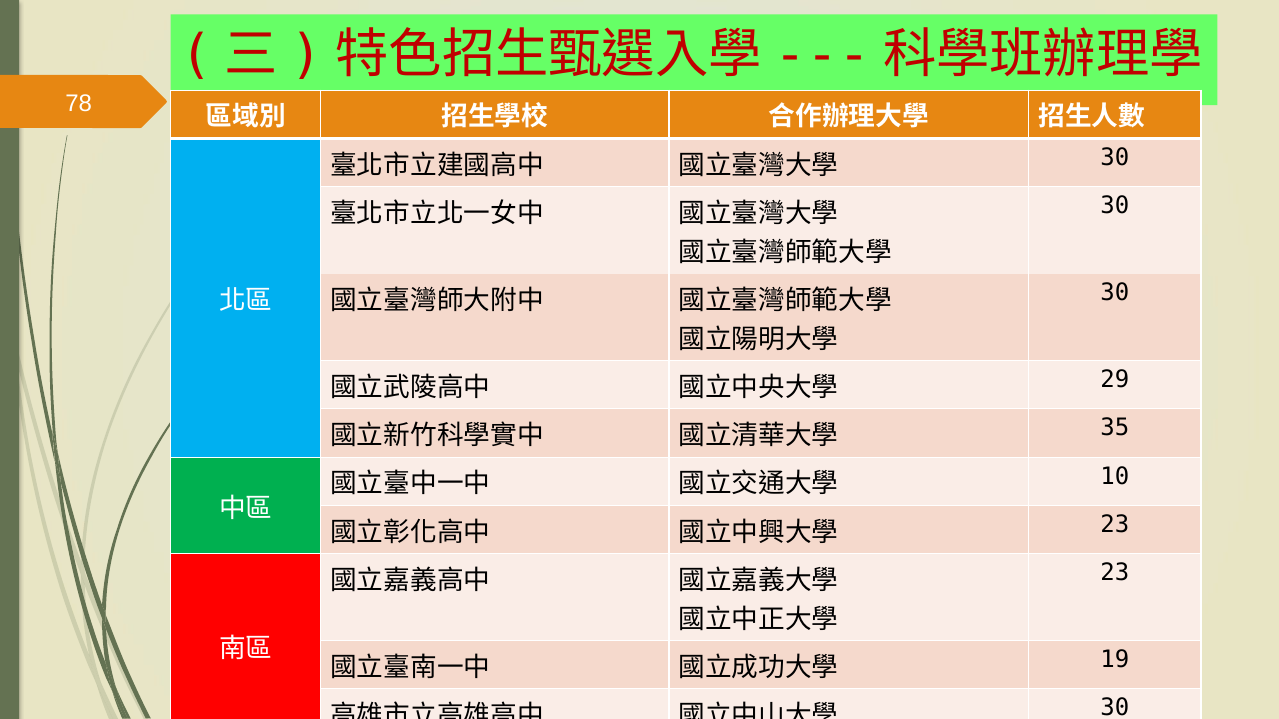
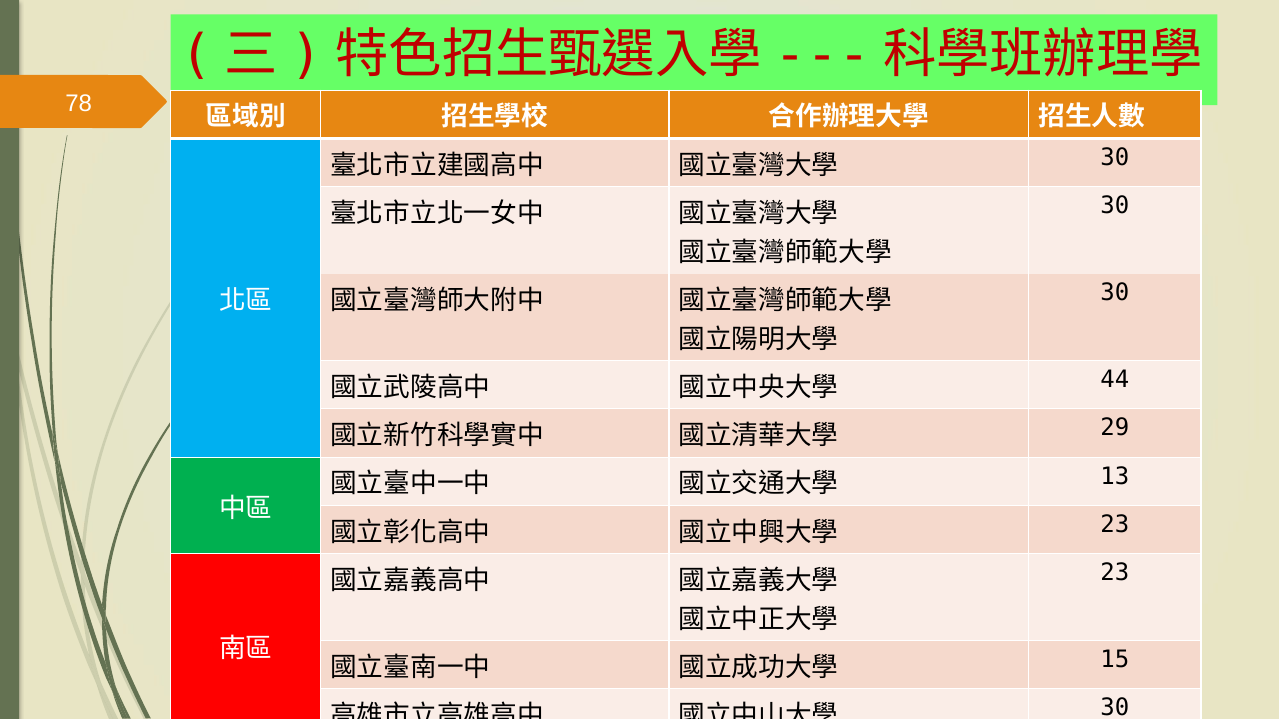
29: 29 -> 44 (1115, 380)
35: 35 -> 29 (1115, 428)
10: 10 -> 13 (1115, 477)
19: 19 -> 15 (1115, 660)
